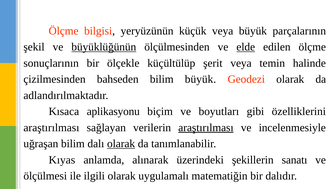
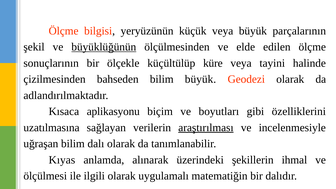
elde underline: present -> none (246, 47)
şerit: şerit -> küre (213, 63)
temin: temin -> tayini (272, 63)
araştırılması: araştırılması -> uzatılmasına (51, 128)
olarak underline: present -> none (121, 144)
sanatı: sanatı -> ihmal (294, 160)
